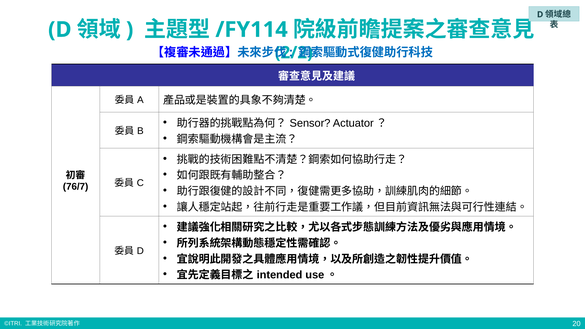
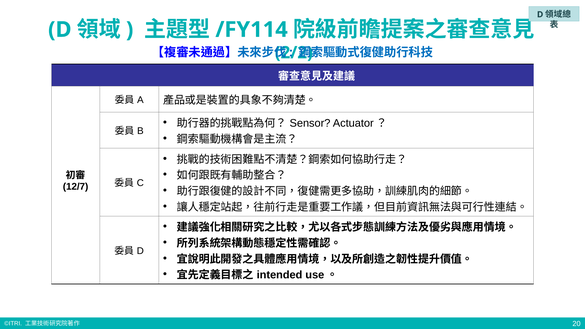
76/7: 76/7 -> 12/7 (76, 187)
